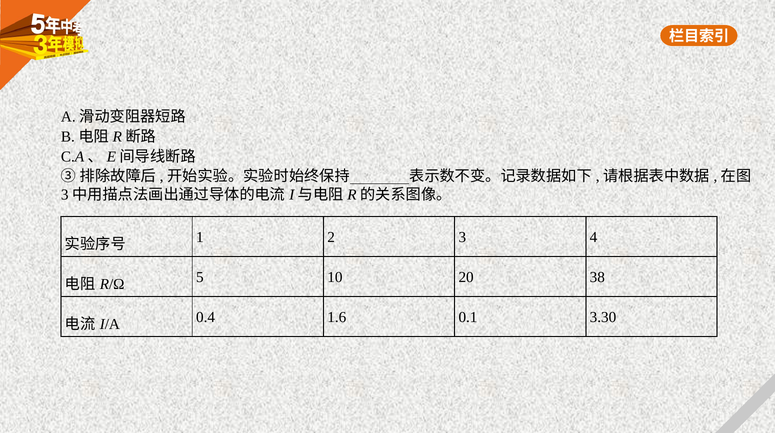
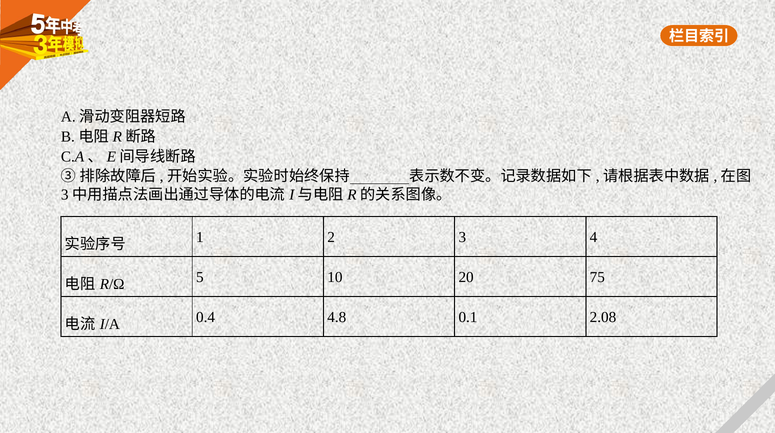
38: 38 -> 75 (597, 278)
1.6: 1.6 -> 4.8 (337, 317)
3.30: 3.30 -> 2.08 (603, 317)
